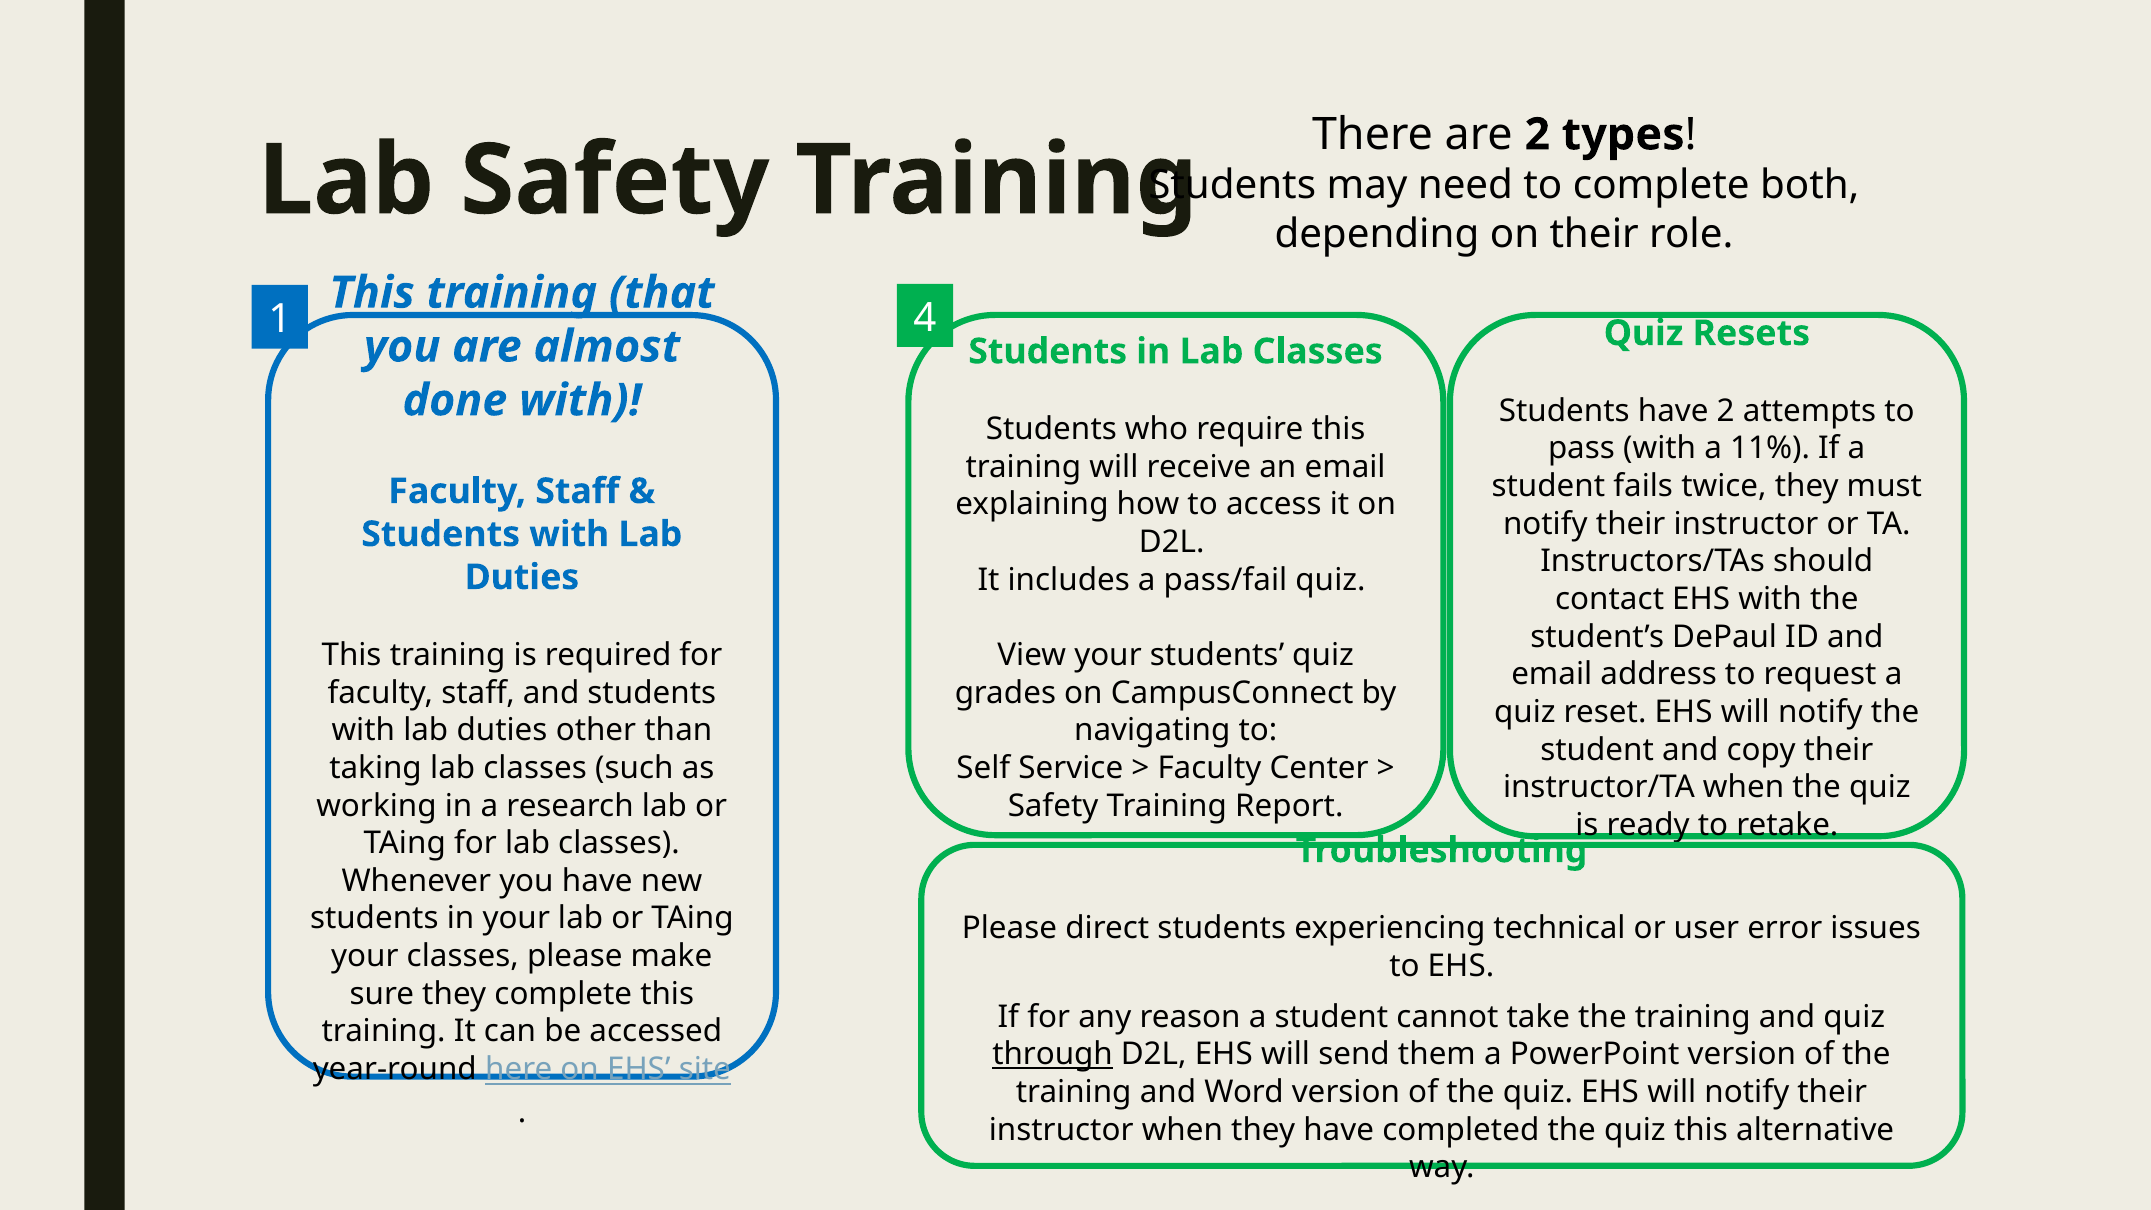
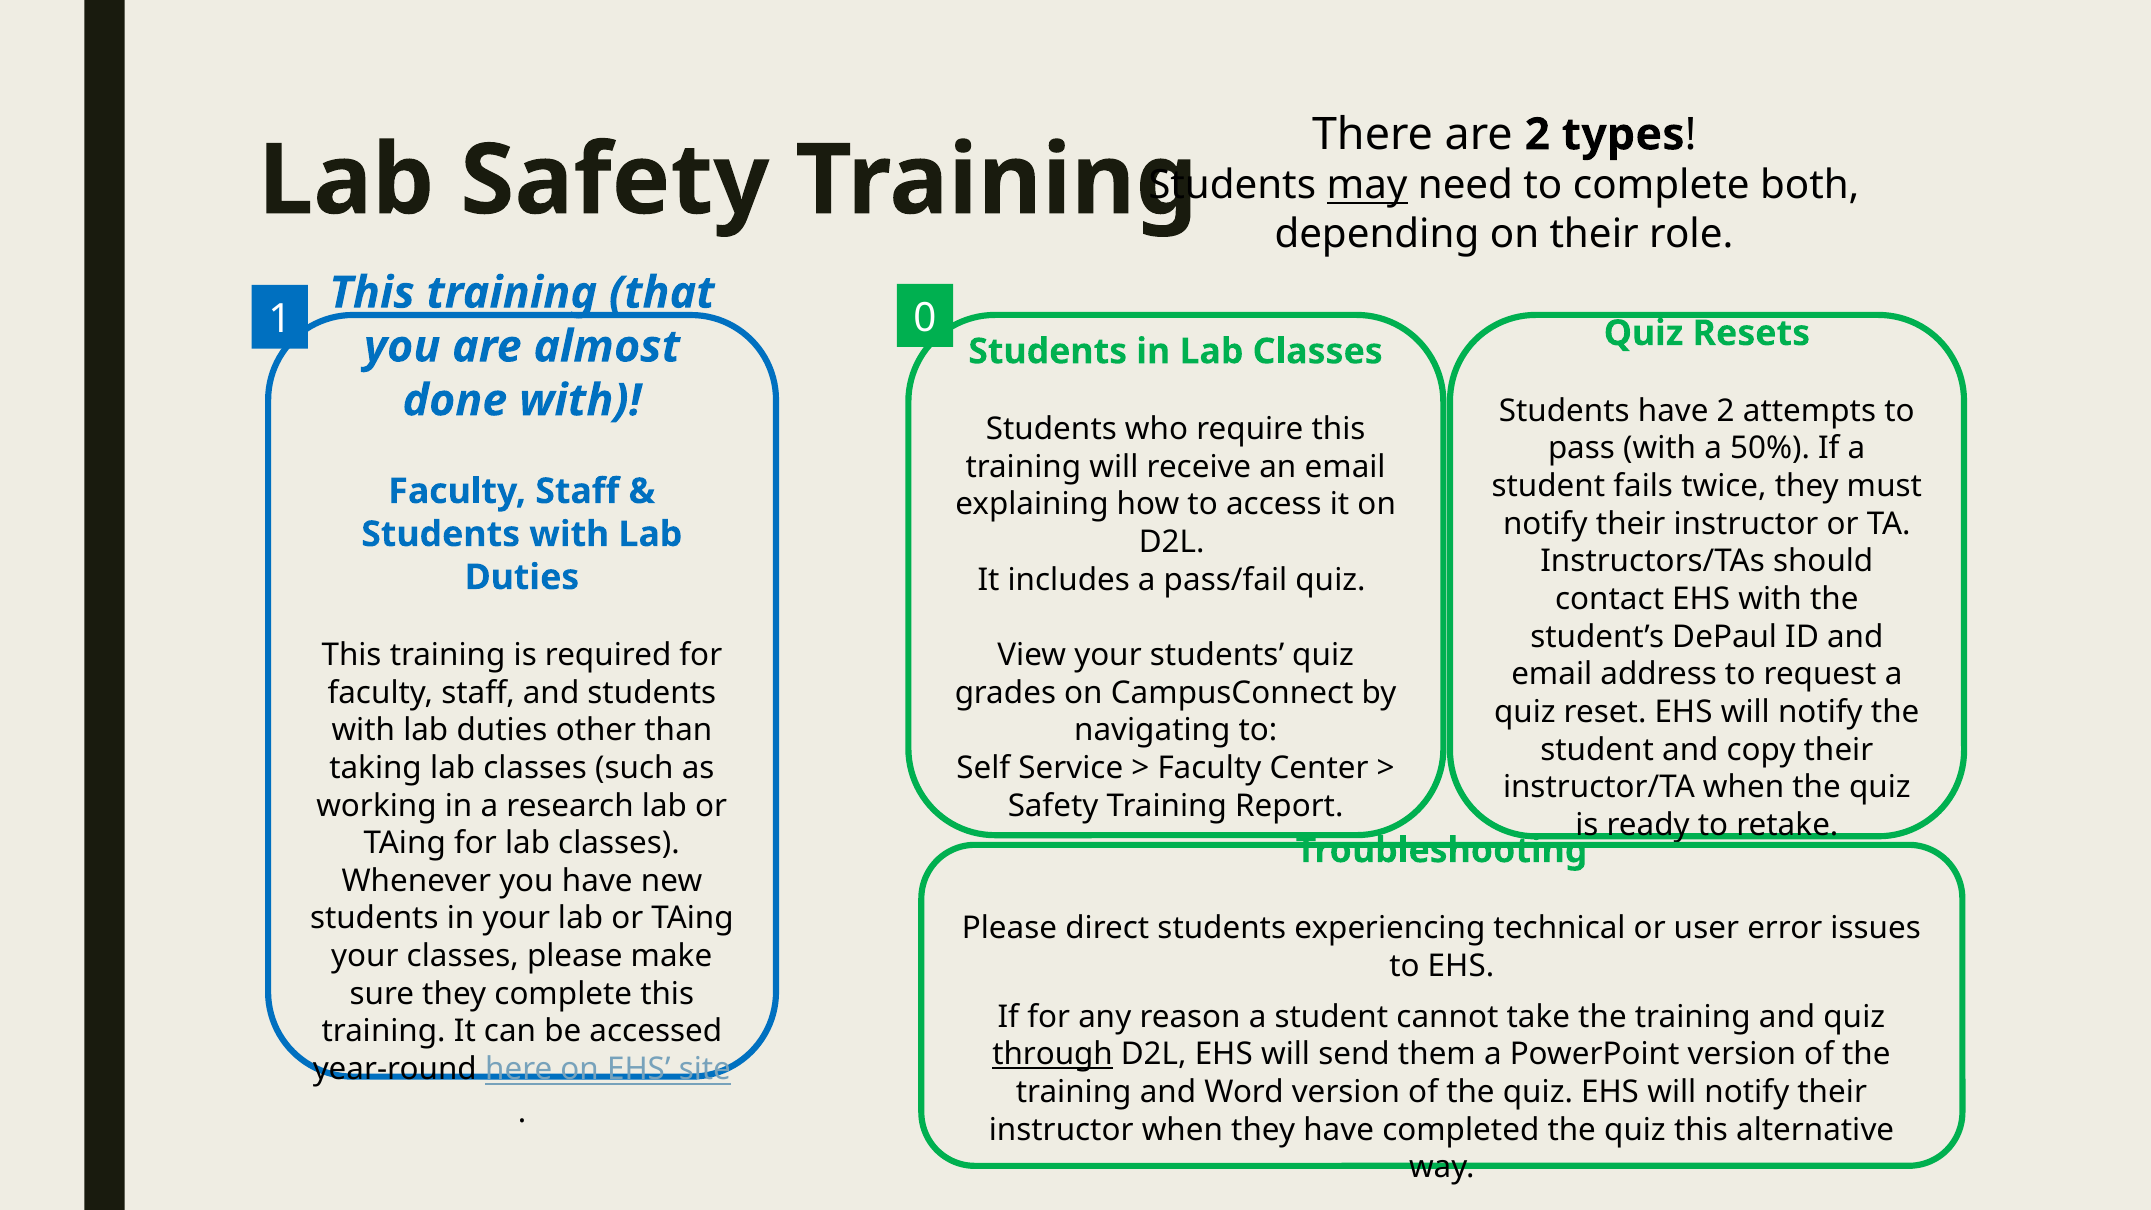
may underline: none -> present (1367, 185)
4: 4 -> 0 (925, 318)
11%: 11% -> 50% (1770, 449)
